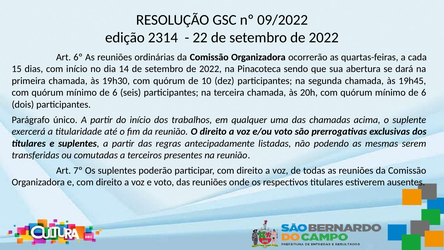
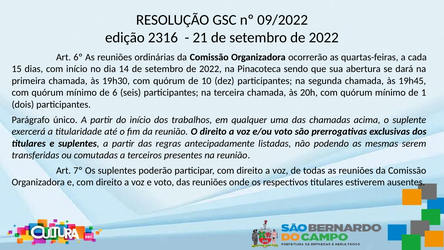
2314: 2314 -> 2316 (163, 38)
22: 22 -> 21 (200, 38)
6: 6 -> 1 (424, 93)
